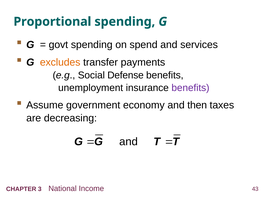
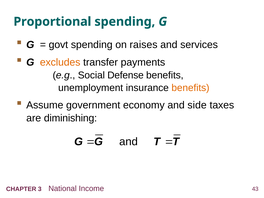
spend: spend -> raises (144, 45)
benefits colour: purple -> orange (190, 88)
then: then -> side (197, 105)
decreasing: decreasing -> diminishing (70, 118)
